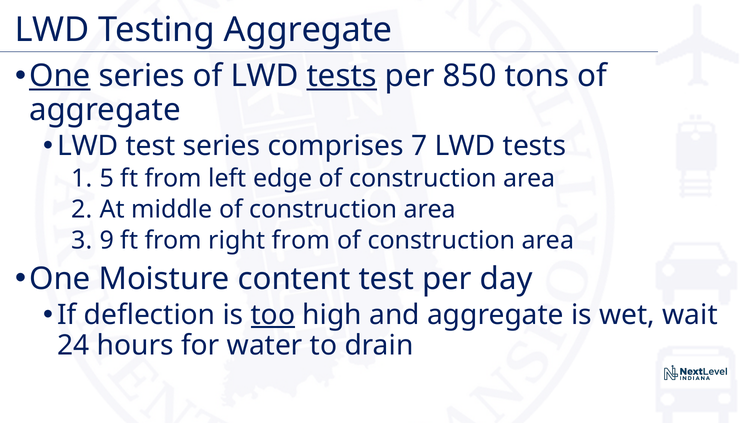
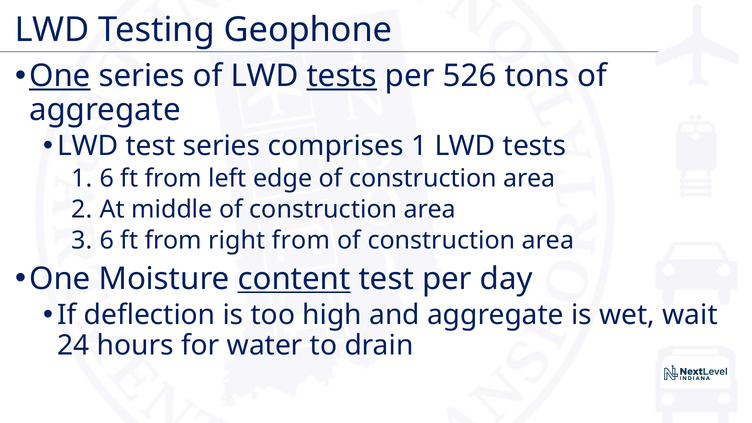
Testing Aggregate: Aggregate -> Geophone (308, 30)
850: 850 -> 526 (470, 76)
comprises 7: 7 -> 1 (419, 146)
5: 5 -> 6 (107, 179)
3 9: 9 -> 6 (107, 241)
content underline: none -> present (294, 279)
too underline: present -> none (273, 315)
